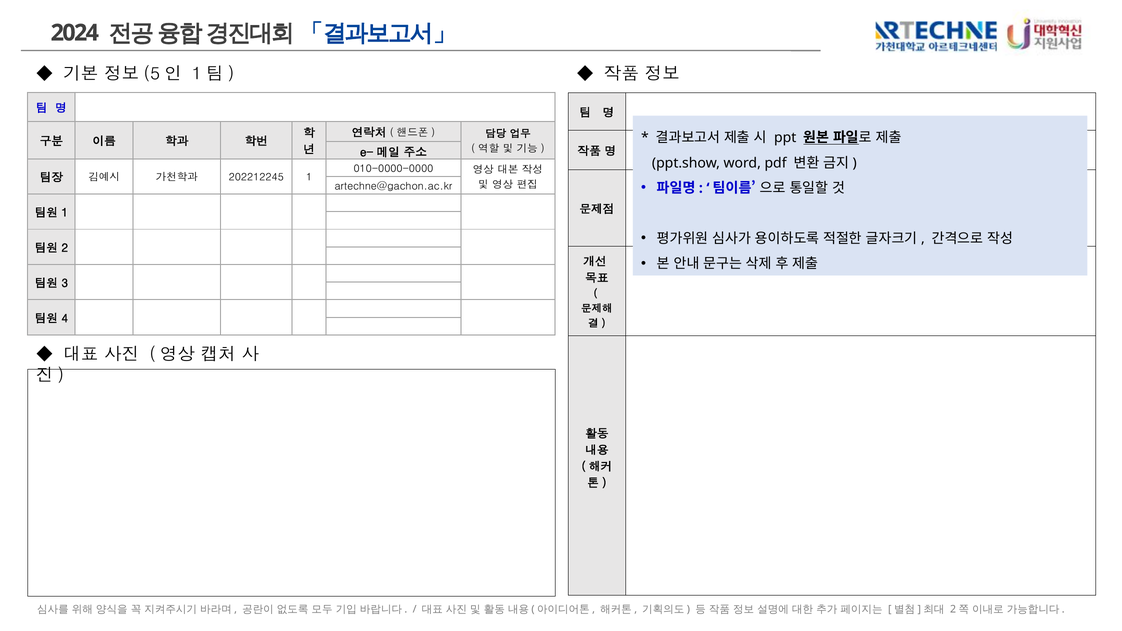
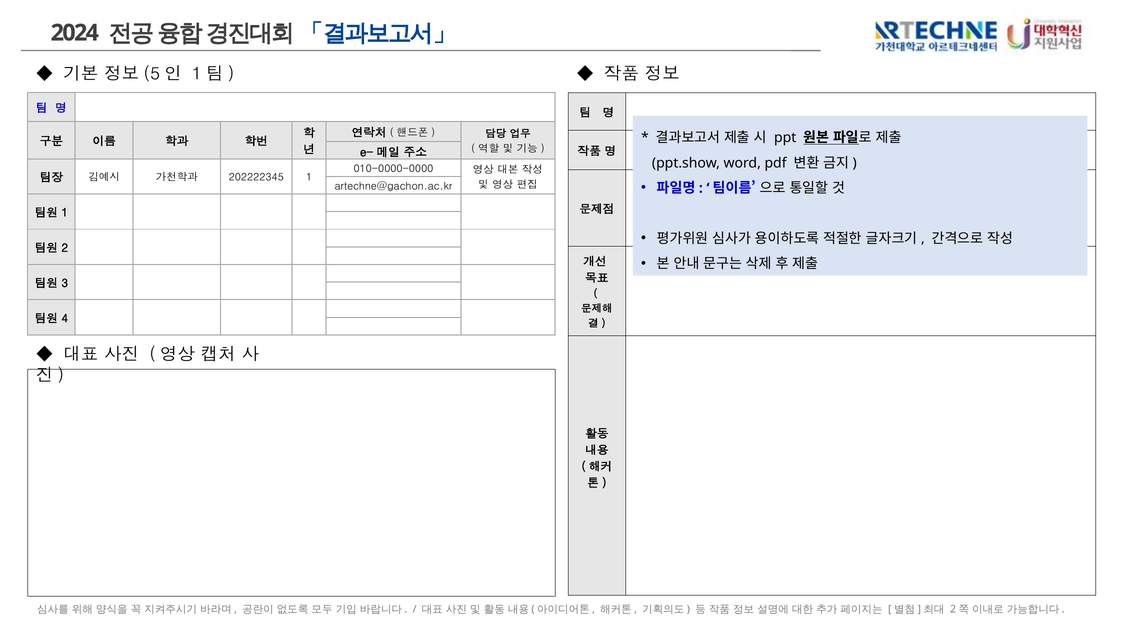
202212245: 202212245 -> 202222345 (256, 177)
